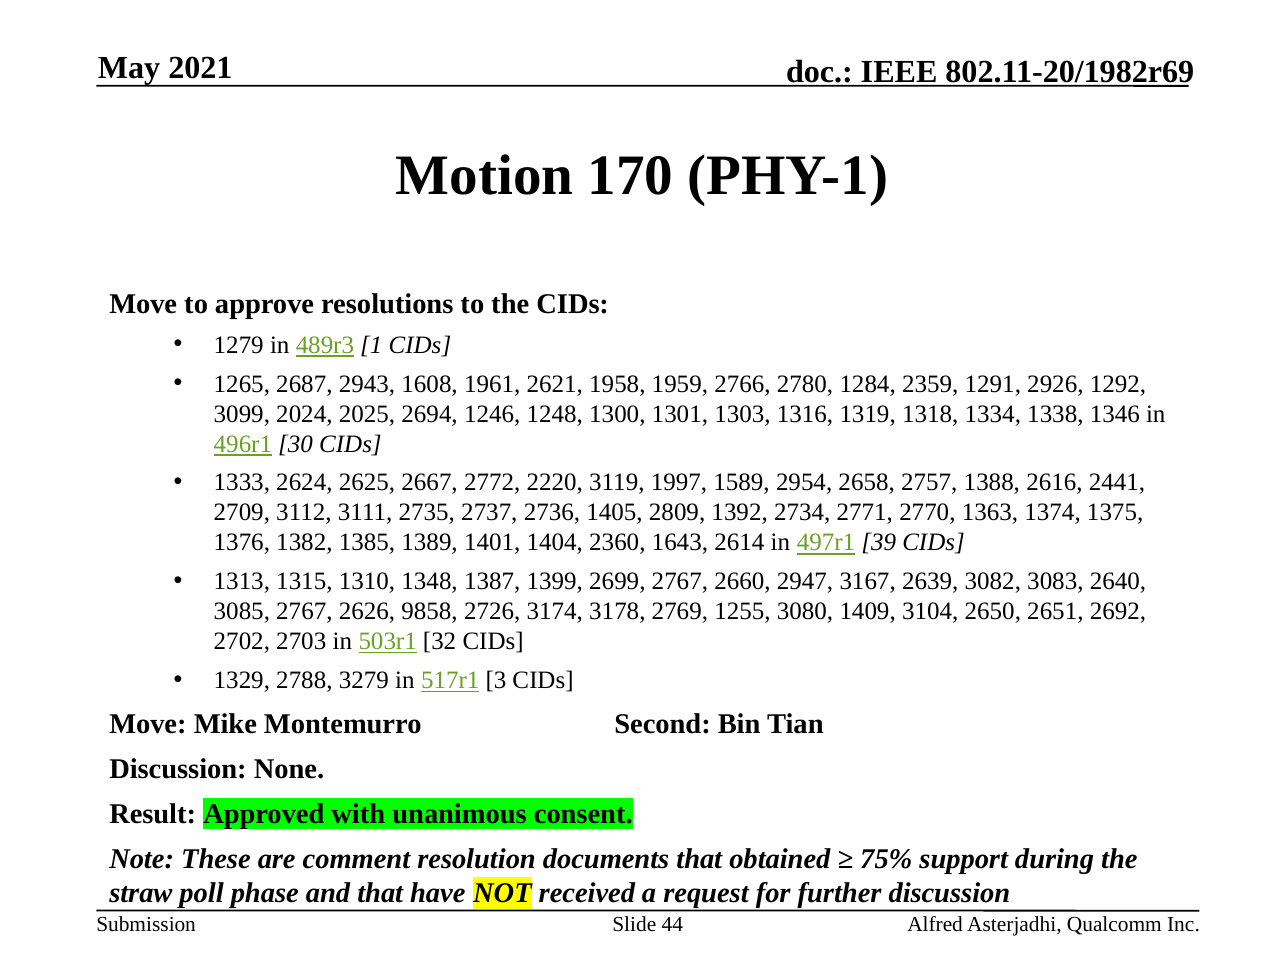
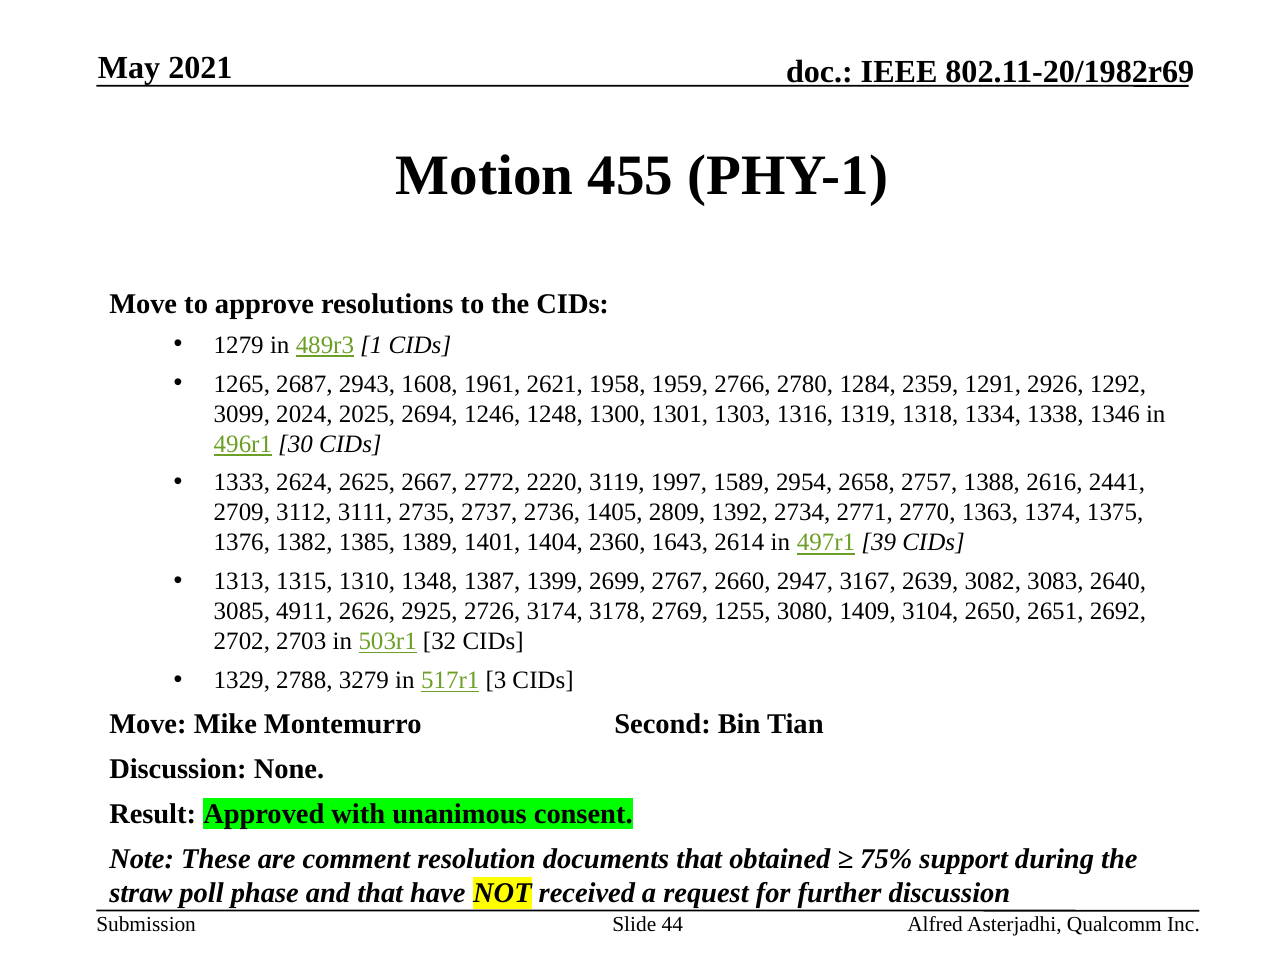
170: 170 -> 455 (630, 175)
3085 2767: 2767 -> 4911 (304, 611)
9858: 9858 -> 2925 (430, 611)
